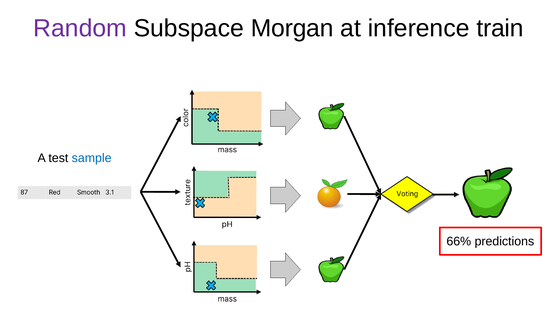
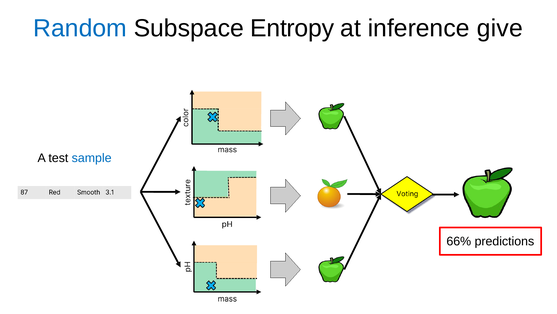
Random colour: purple -> blue (80, 28)
Morgan: Morgan -> Entropy (292, 28)
train: train -> give (500, 28)
